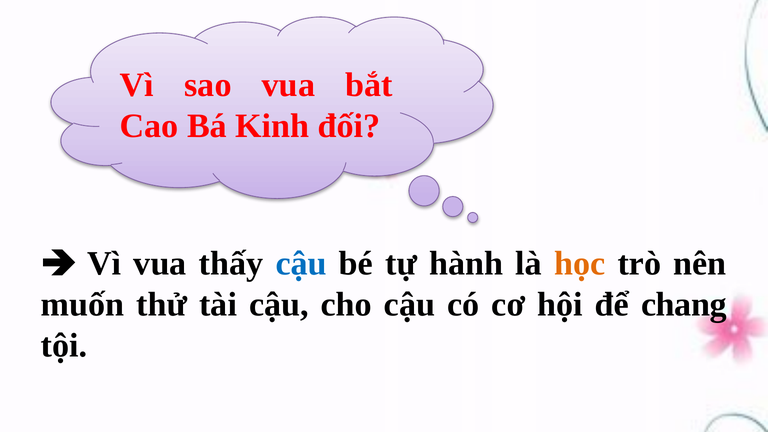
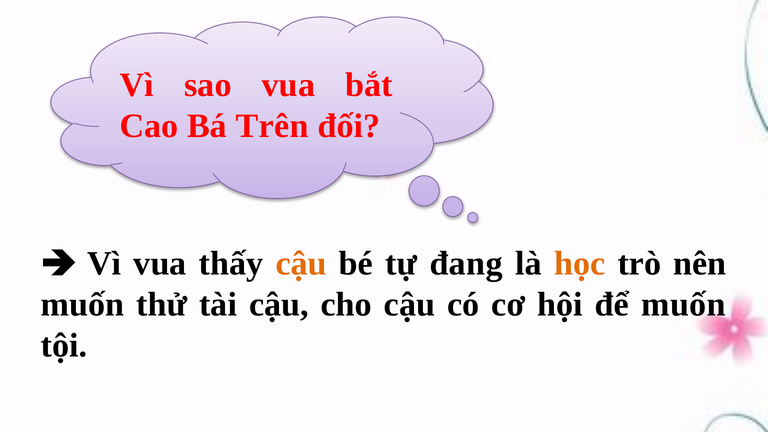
Kinh: Kinh -> Trên (272, 126)
cậu colour: blue -> orange (301, 263)
hành: hành -> đang (466, 263)
để chang: chang -> muốn (684, 304)
